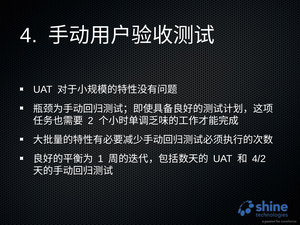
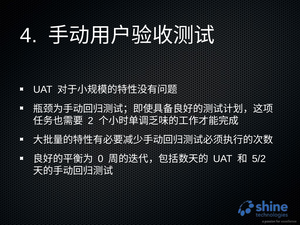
1: 1 -> 0 (101, 159)
4/2: 4/2 -> 5/2 (259, 159)
